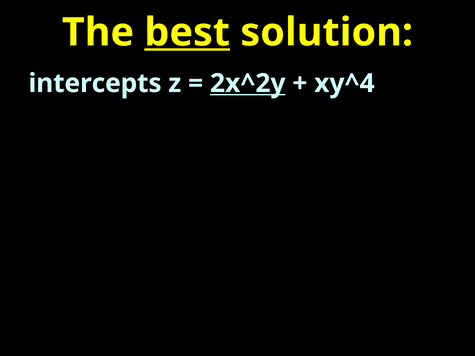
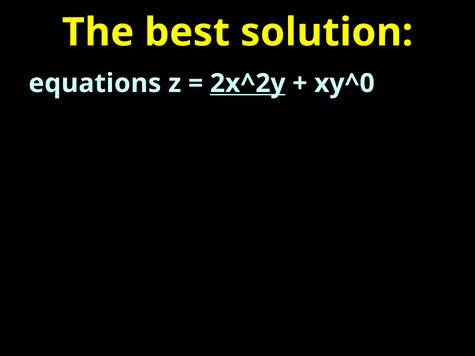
best underline: present -> none (187, 32)
intercepts: intercepts -> equations (95, 83)
xy^4: xy^4 -> xy^0 (344, 83)
